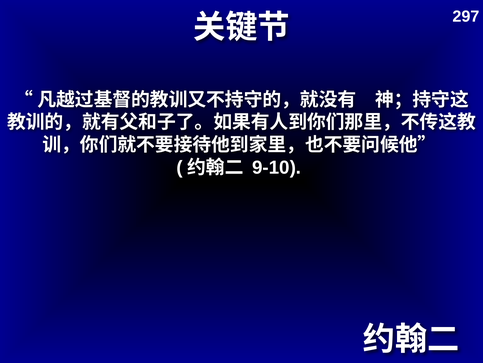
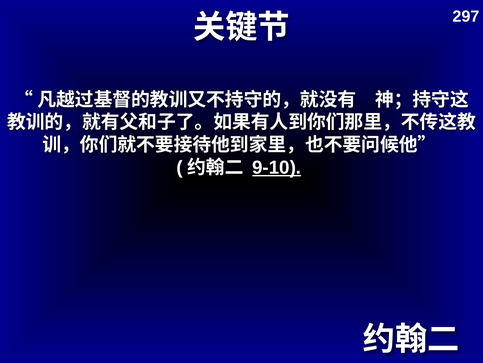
9-10 underline: none -> present (277, 167)
